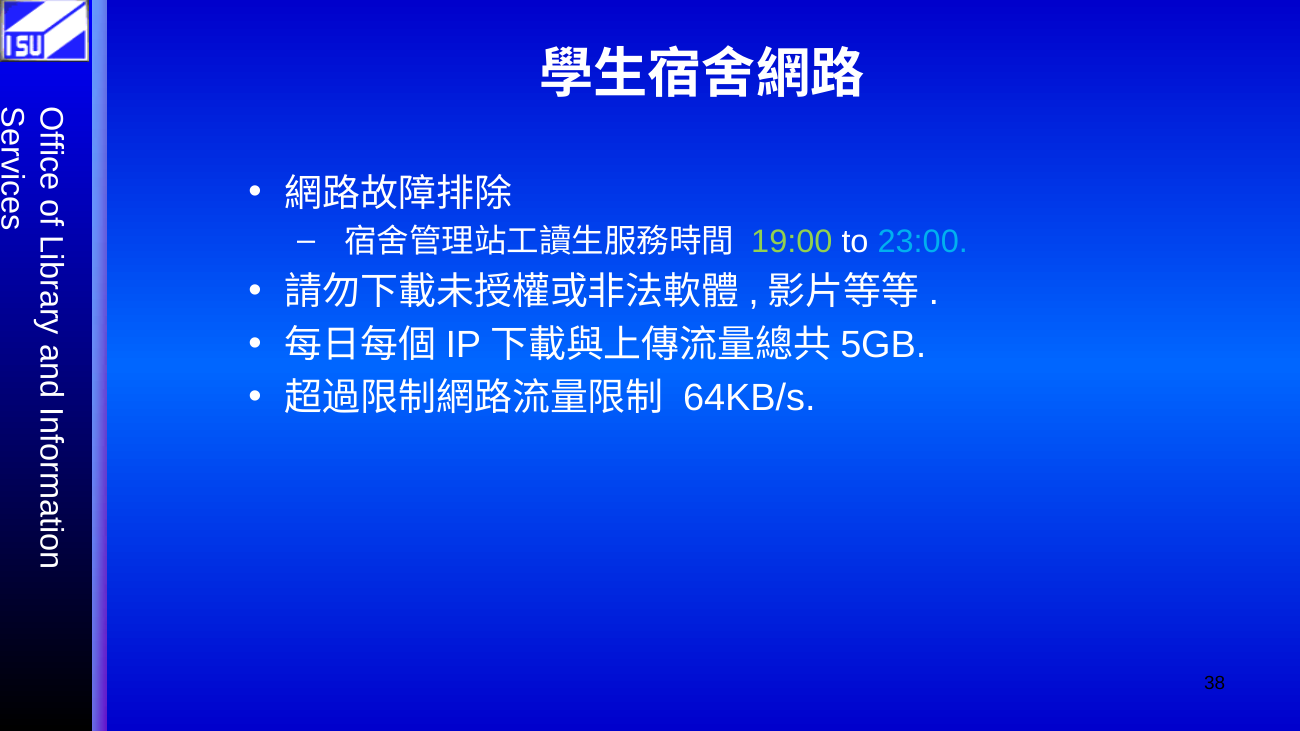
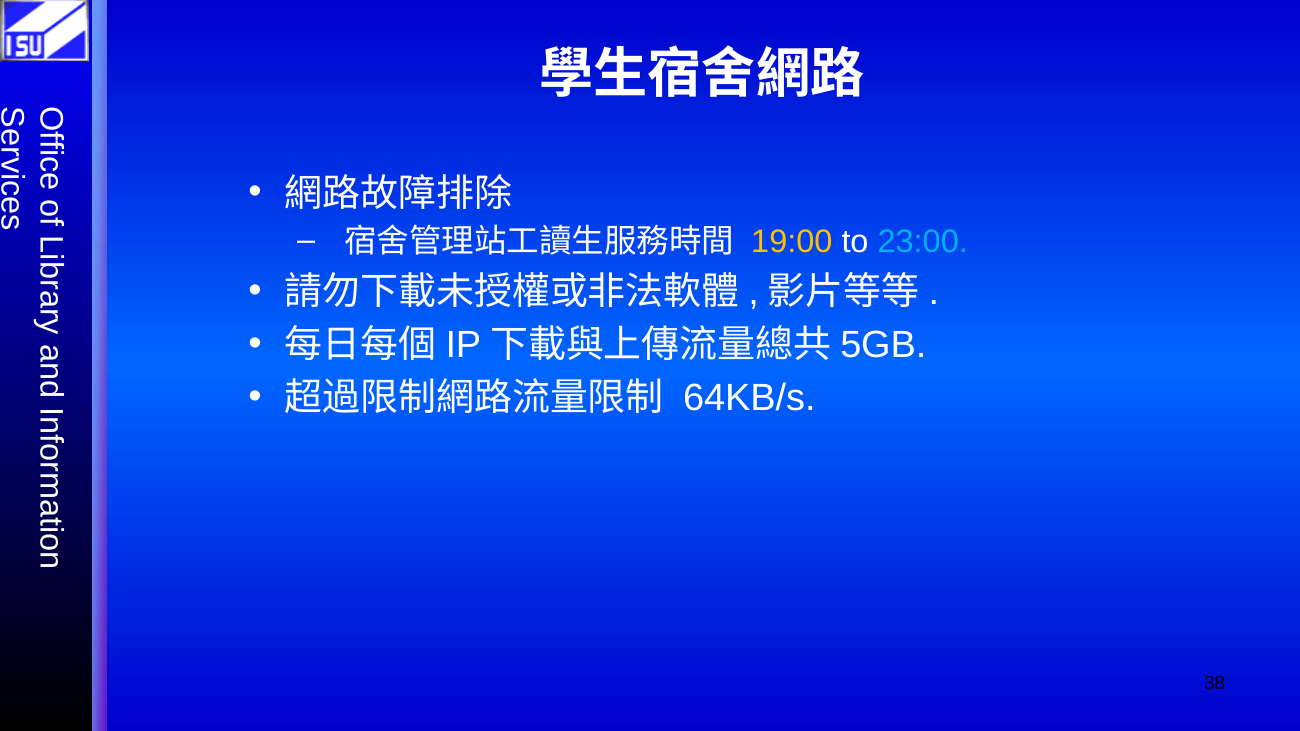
19:00 colour: light green -> yellow (792, 242)
